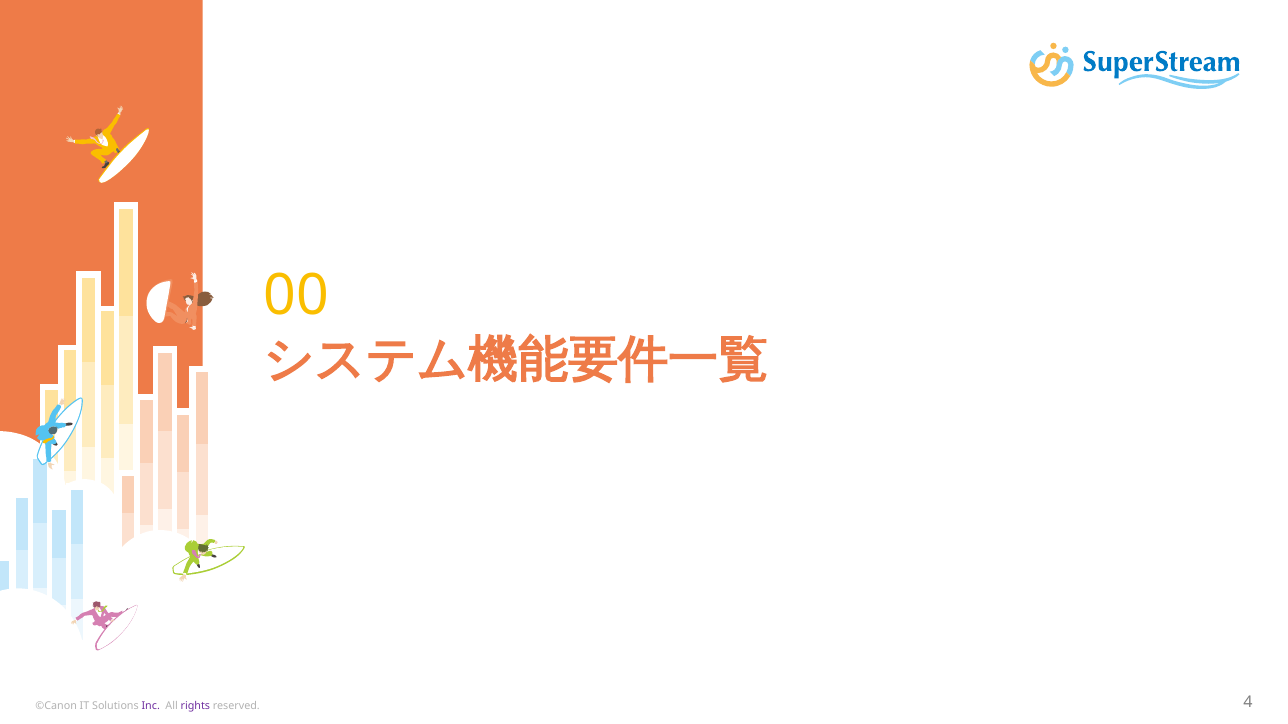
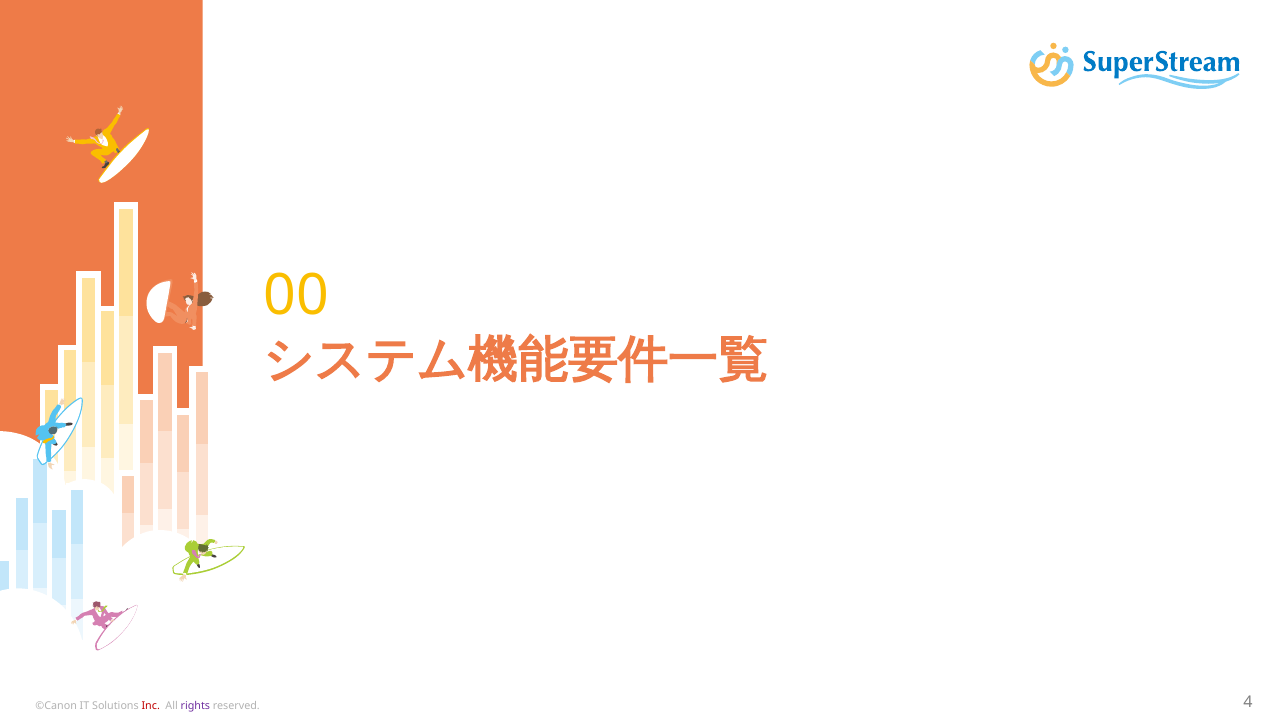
Inc colour: purple -> red (151, 706)
